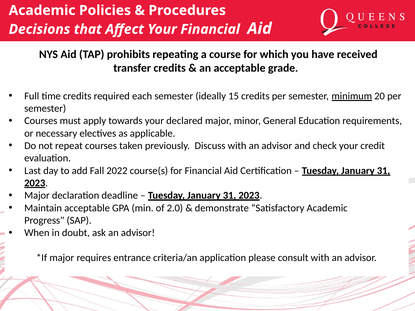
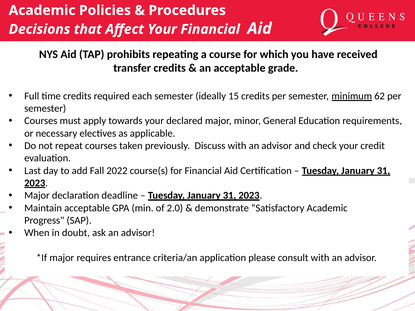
20: 20 -> 62 (380, 96)
